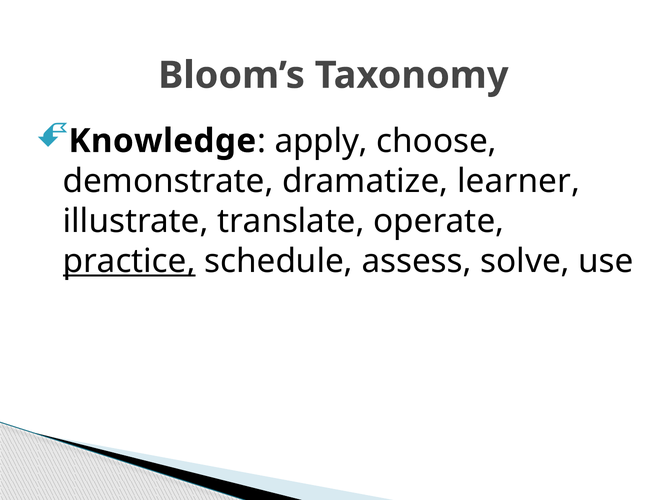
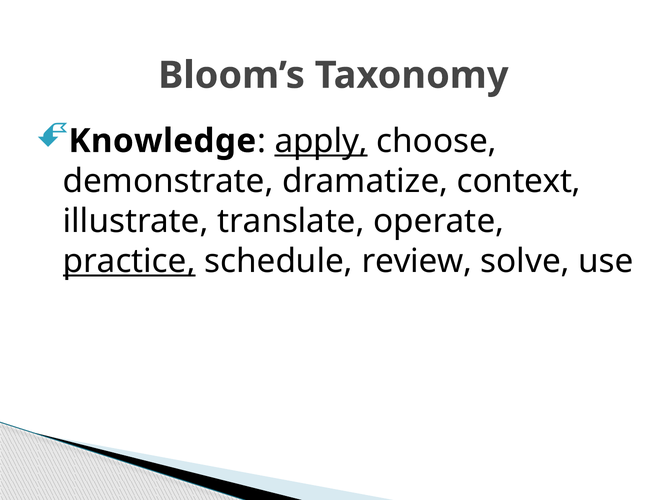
apply underline: none -> present (321, 141)
learner: learner -> context (519, 181)
assess: assess -> review (417, 261)
